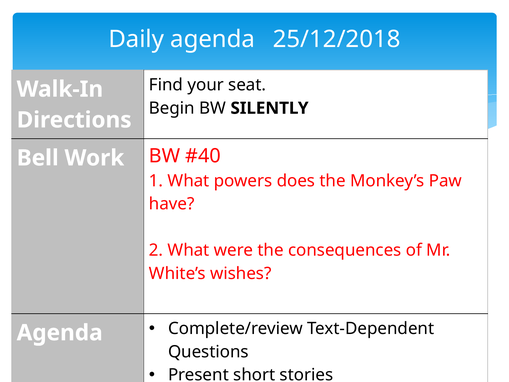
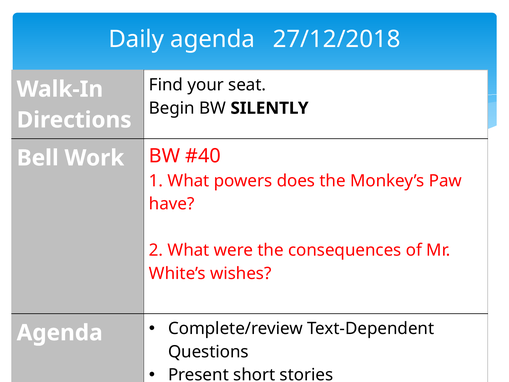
25/12/2018: 25/12/2018 -> 27/12/2018 (337, 39)
